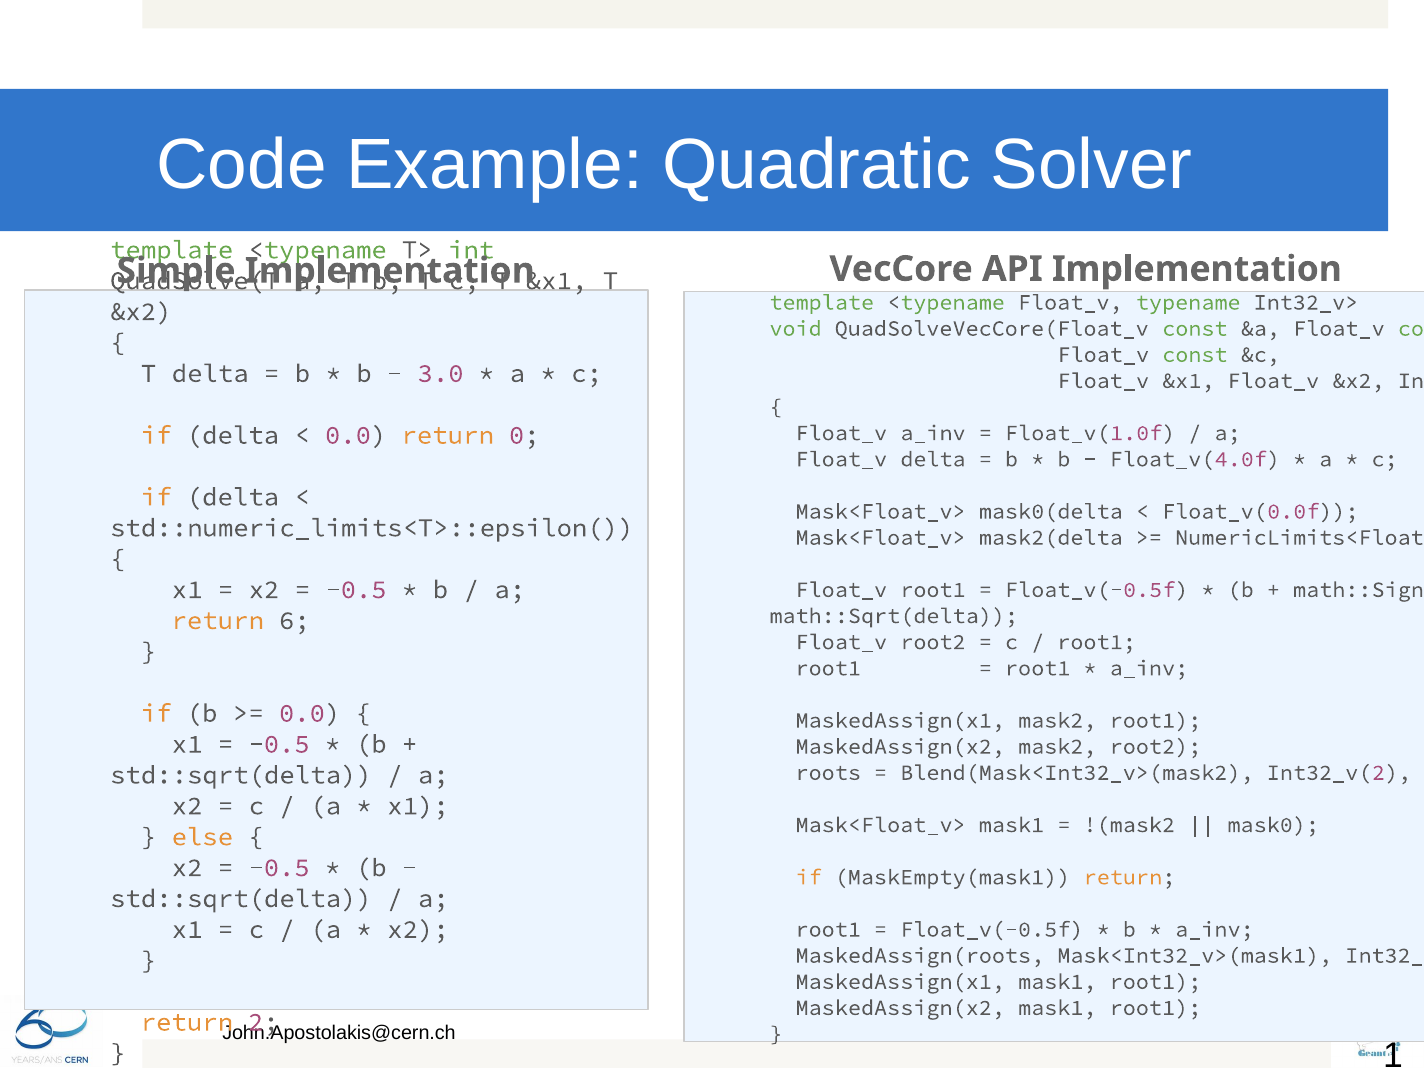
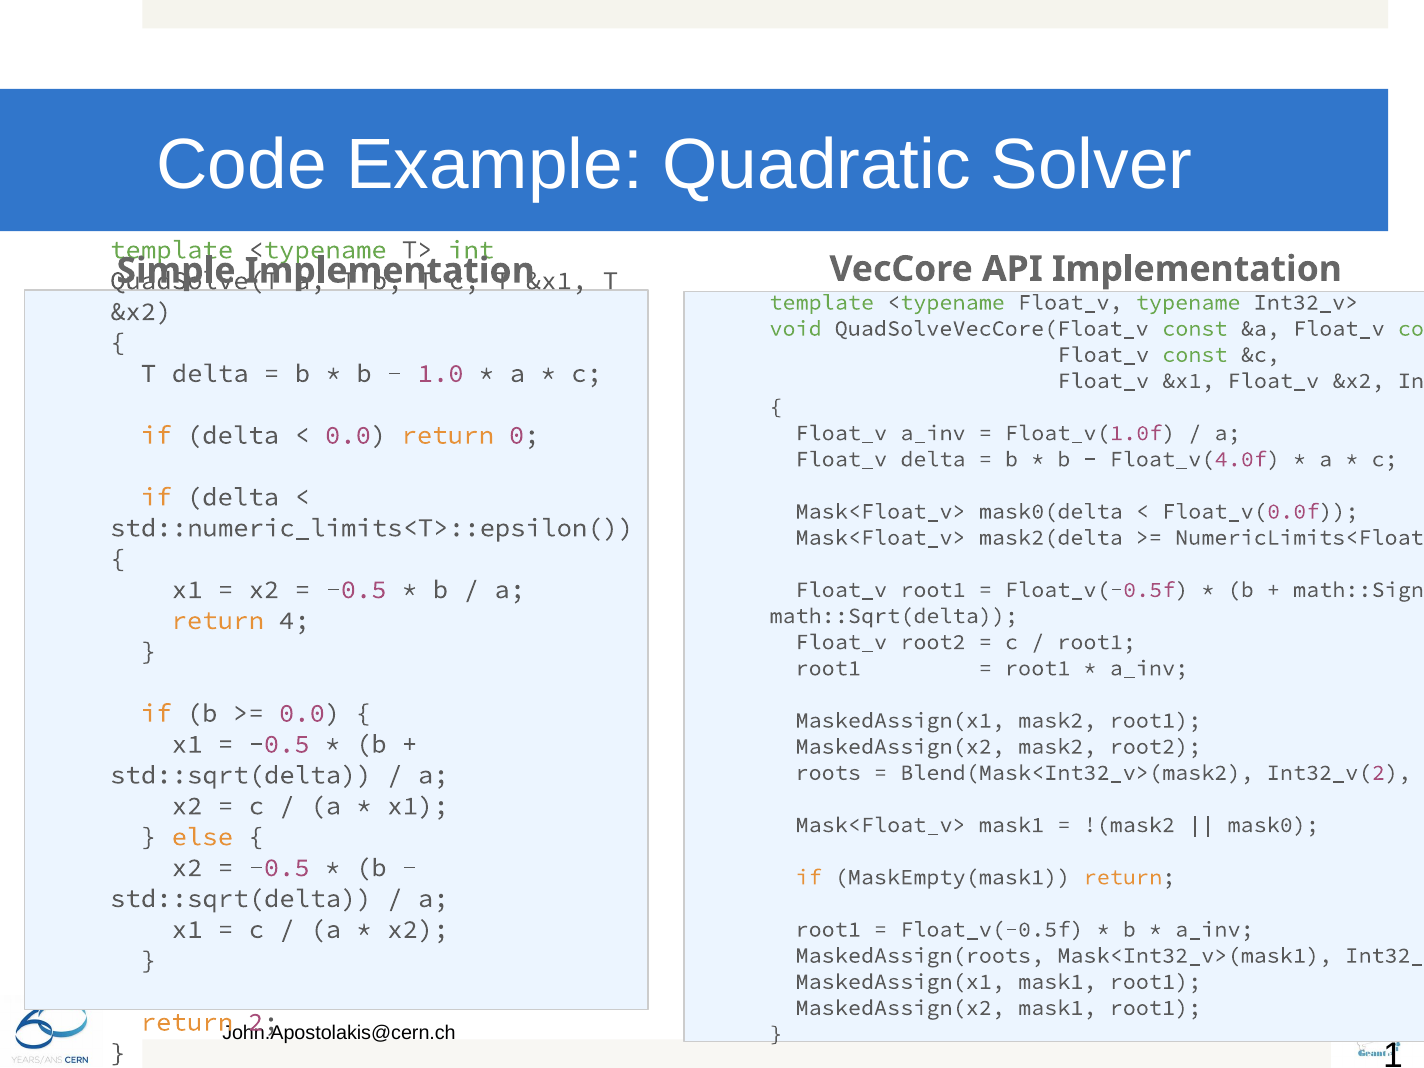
3.0: 3.0 -> 1.0 (441, 373)
6: 6 -> 4 (294, 620)
